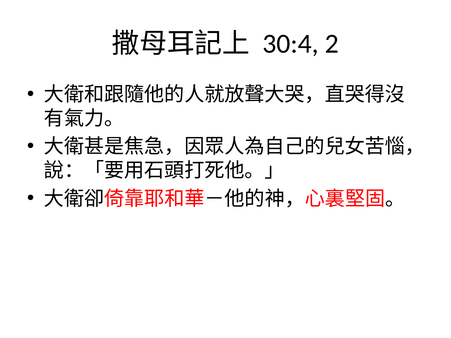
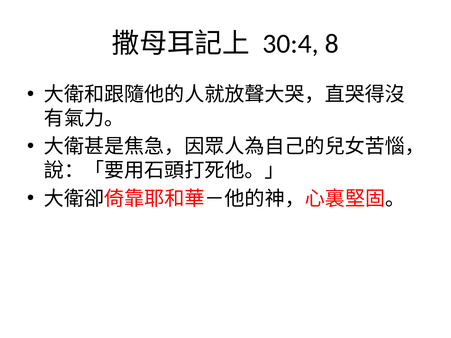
2: 2 -> 8 (332, 44)
